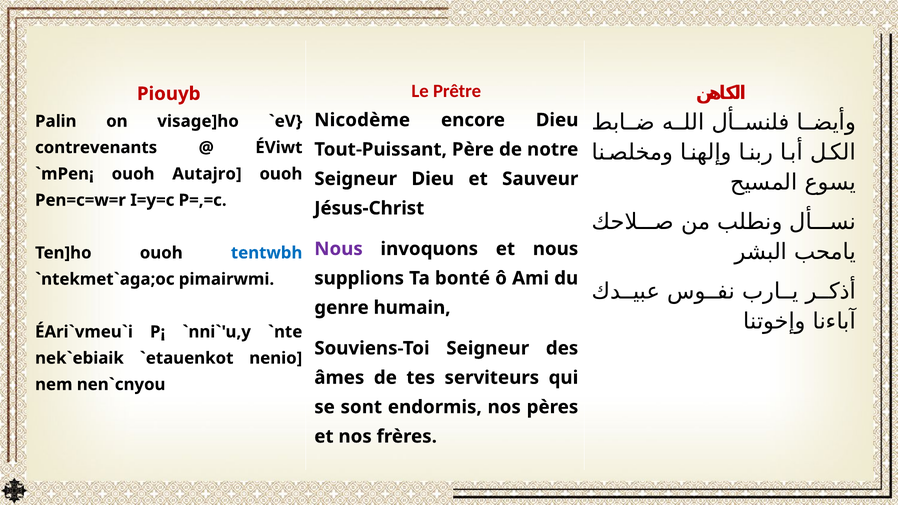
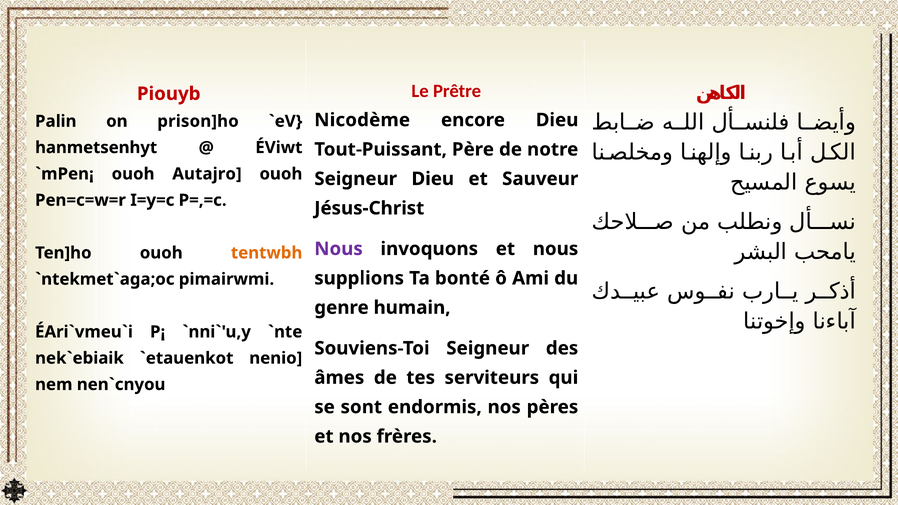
visage]ho: visage]ho -> prison]ho (198, 121)
contrevenants: contrevenants -> hanmetsenhyt (96, 148)
tentwbh colour: blue -> orange (267, 253)
